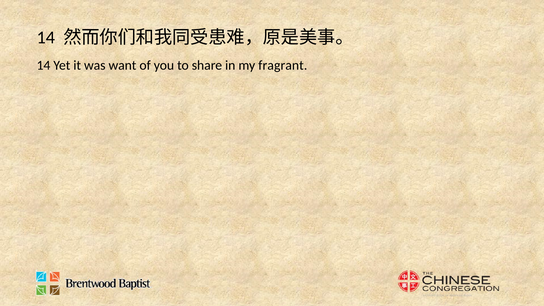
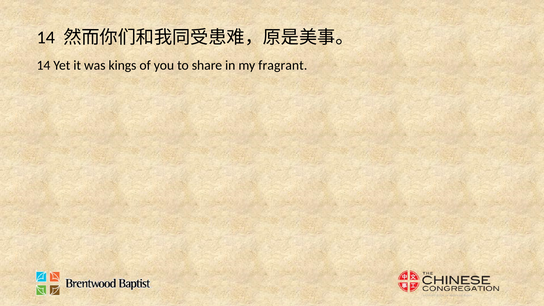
want: want -> kings (122, 65)
